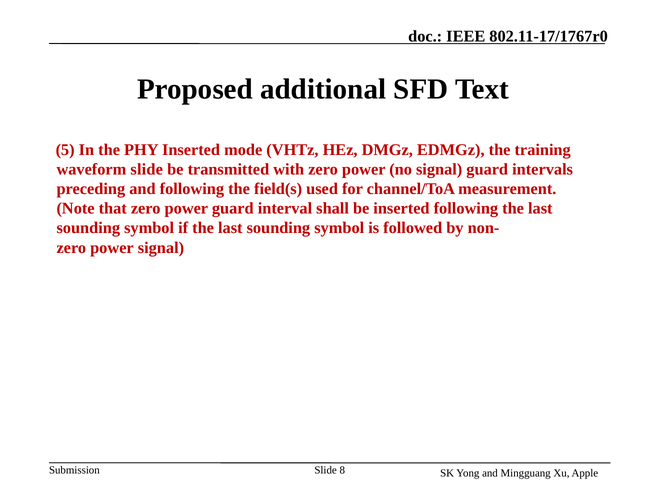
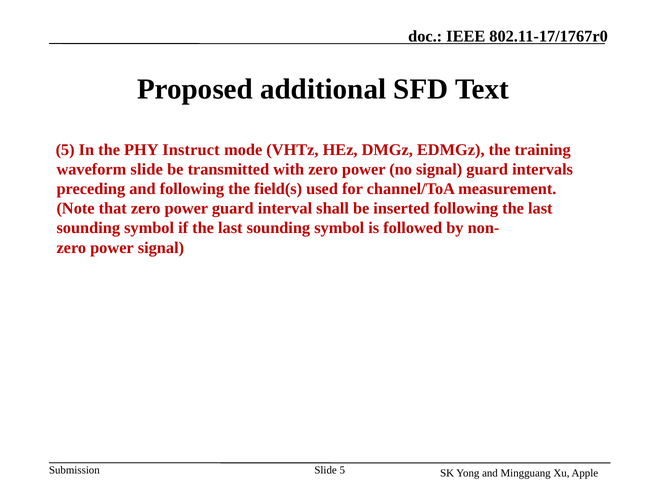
PHY Inserted: Inserted -> Instruct (191, 150)
Slide 8: 8 -> 5 (342, 470)
